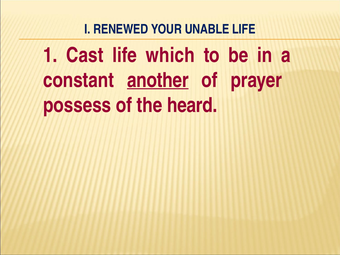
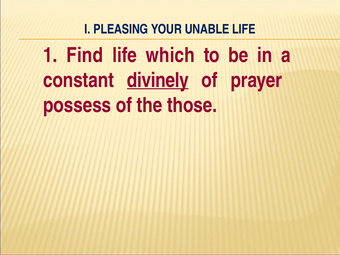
RENEWED: RENEWED -> PLEASING (121, 29)
Cast: Cast -> Find (85, 55)
another: another -> divinely (158, 80)
heard: heard -> those (192, 105)
